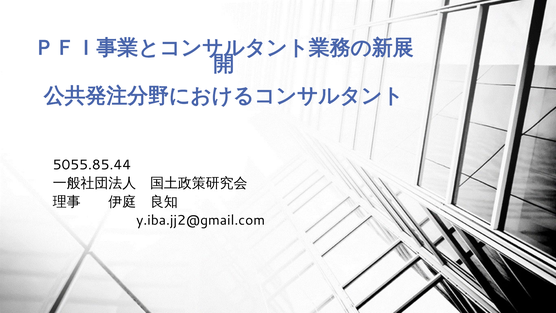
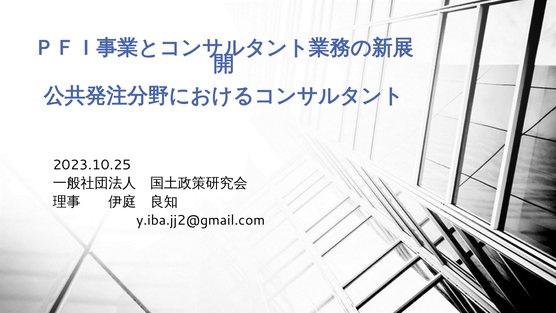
5055.85.44: 5055.85.44 -> 2023.10.25 (92, 165)
